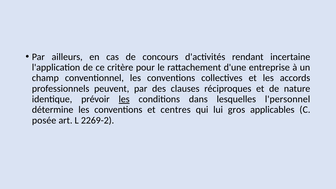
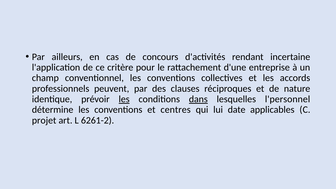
dans underline: none -> present (198, 99)
gros: gros -> date (237, 110)
posée: posée -> projet (44, 120)
2269-2: 2269-2 -> 6261-2 (98, 120)
